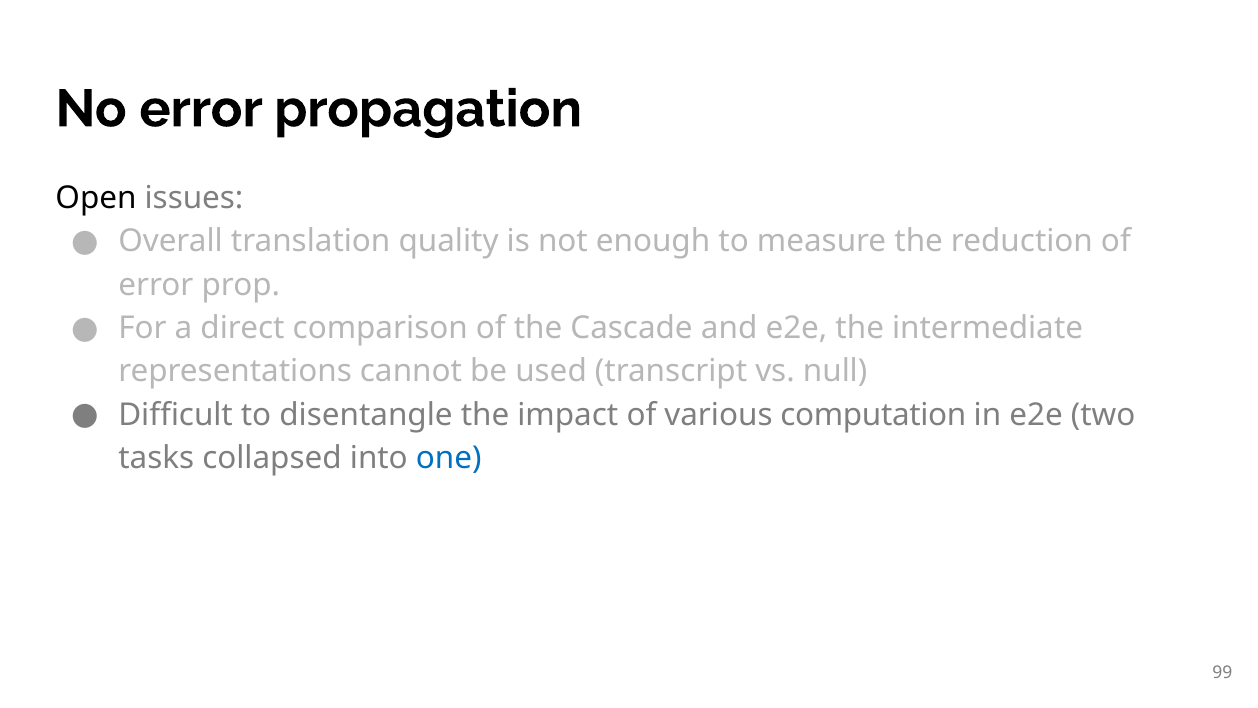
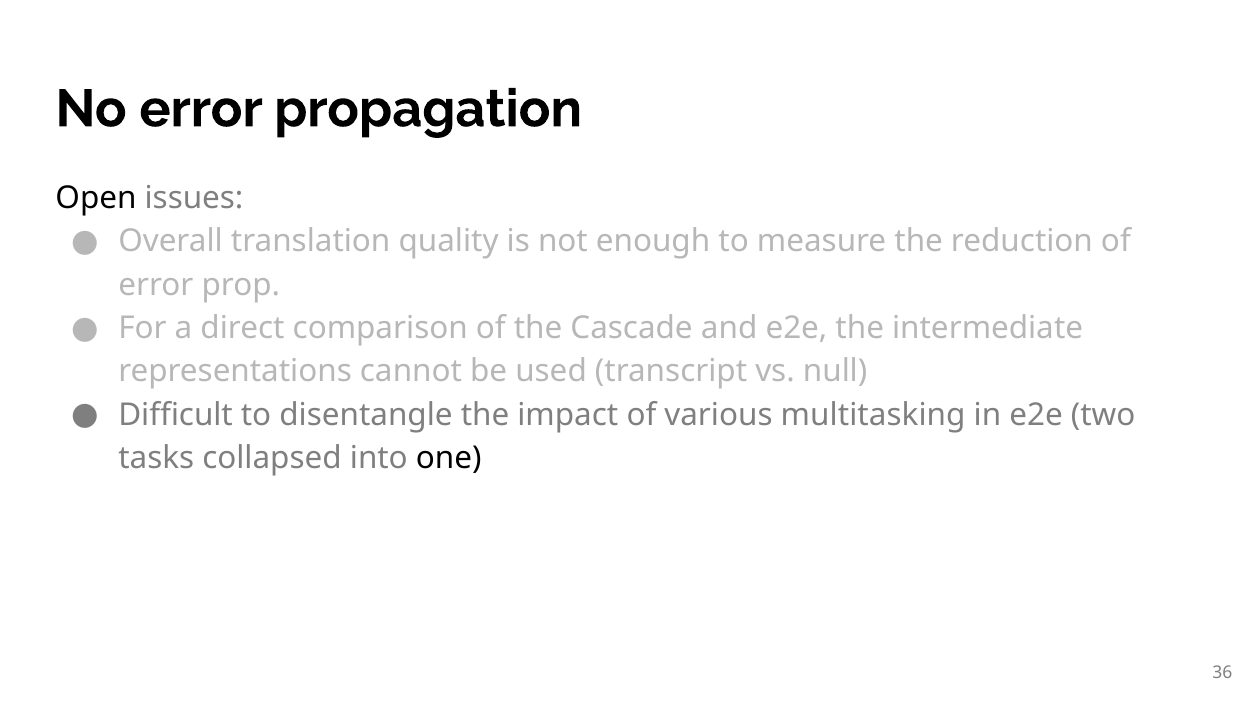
computation: computation -> multitasking (873, 415)
one colour: blue -> black (449, 458)
99: 99 -> 36 (1222, 672)
